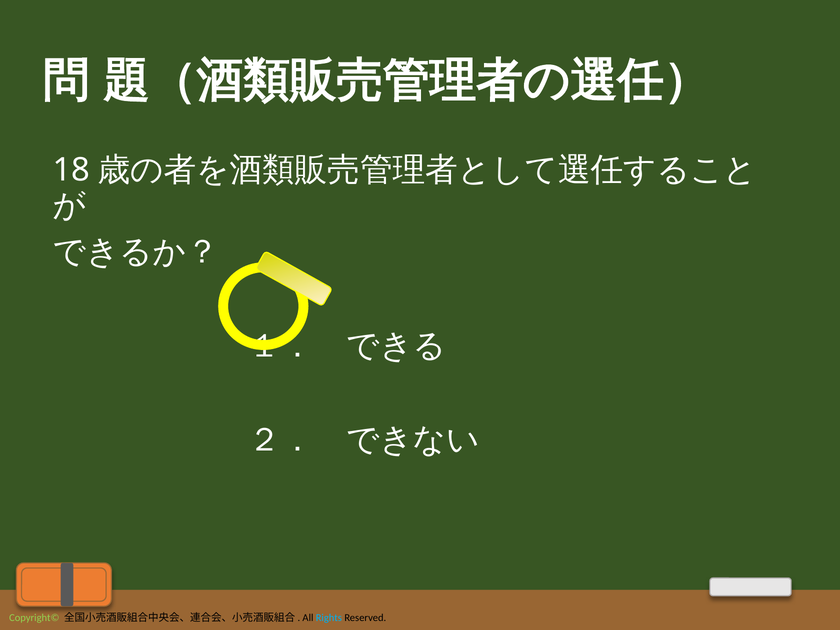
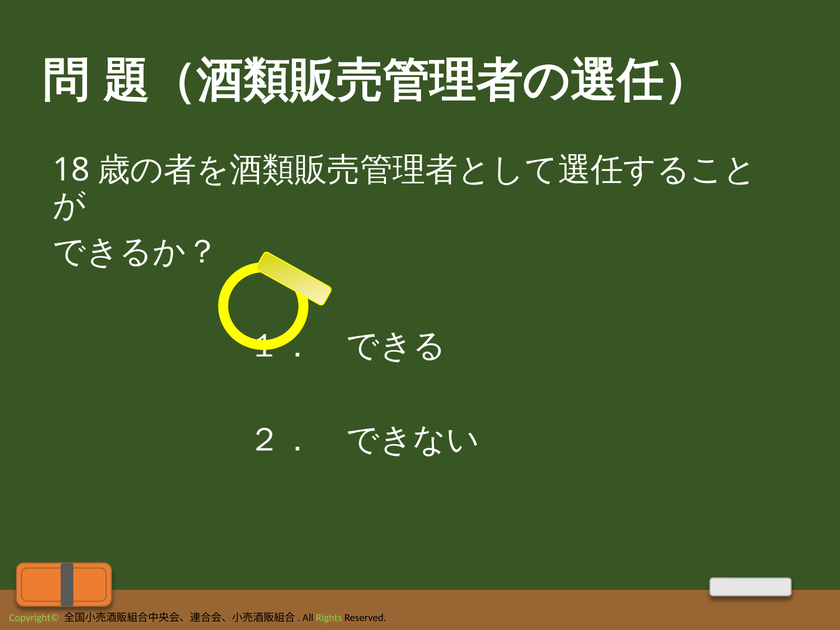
Rights colour: light blue -> light green (329, 618)
